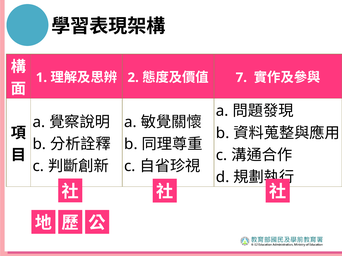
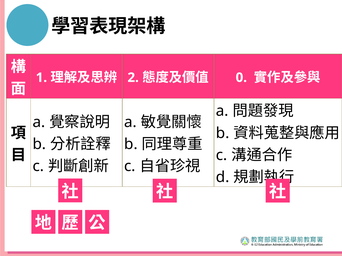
7: 7 -> 0 (241, 78)
